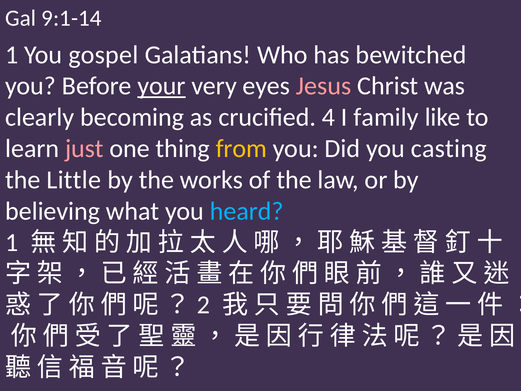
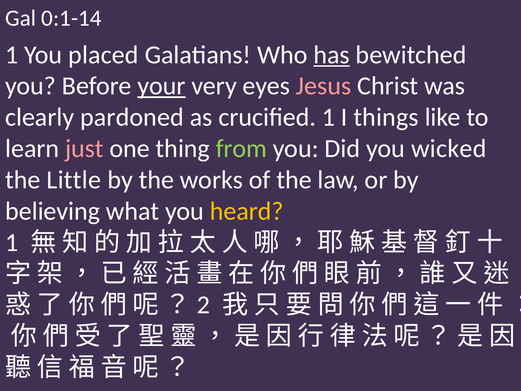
9:1-14: 9:1-14 -> 0:1-14 (71, 18)
gospel: gospel -> placed (103, 55)
has underline: none -> present (332, 55)
becoming: becoming -> pardoned (132, 117)
crucified 4: 4 -> 1 (328, 117)
family: family -> things (386, 117)
from colour: yellow -> light green (241, 149)
casting: casting -> wicked (449, 149)
heard colour: light blue -> yellow (247, 211)
